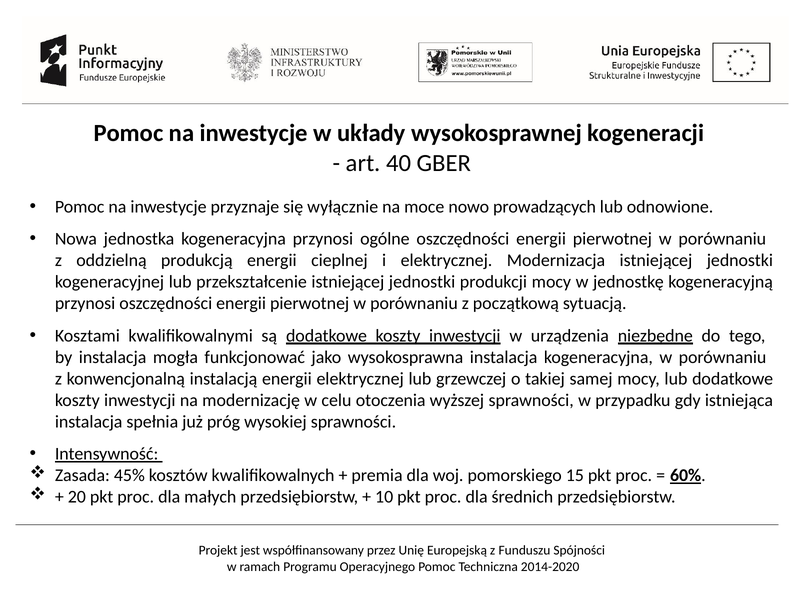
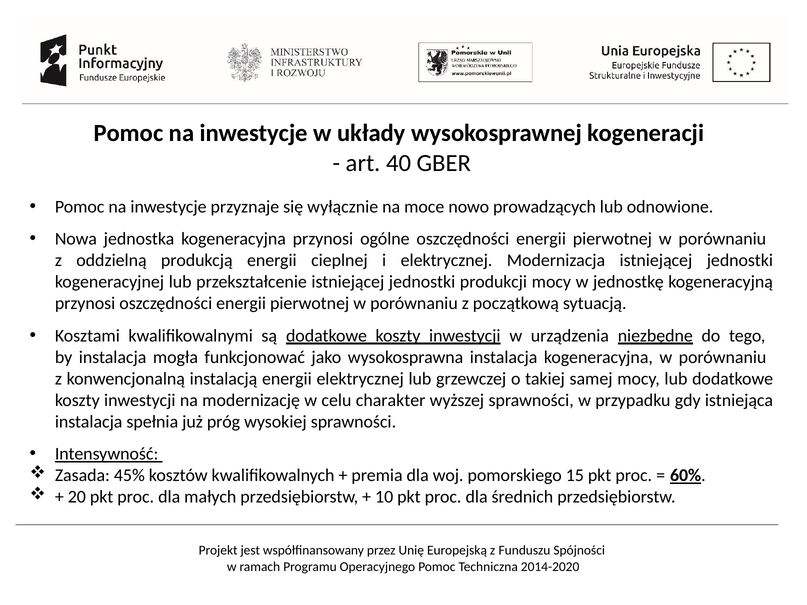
otoczenia: otoczenia -> charakter (391, 400)
